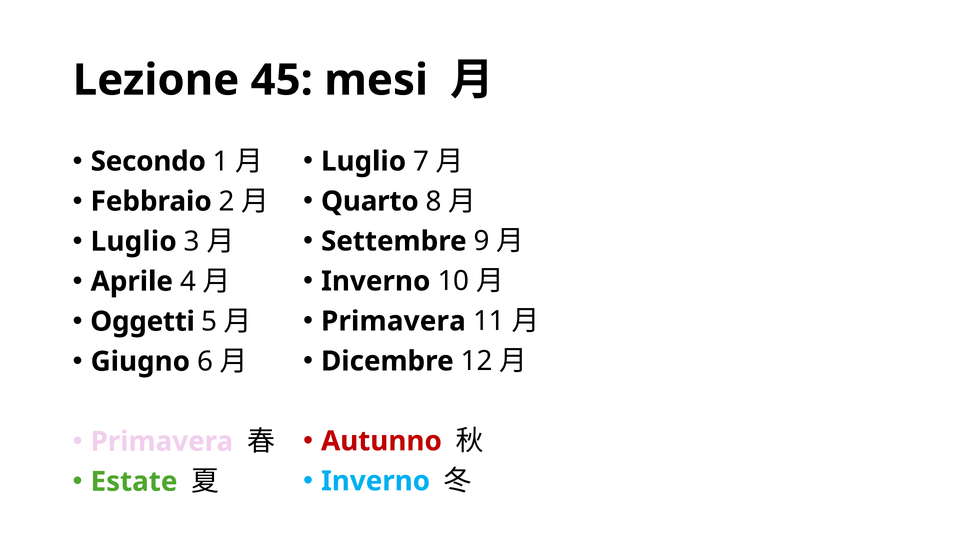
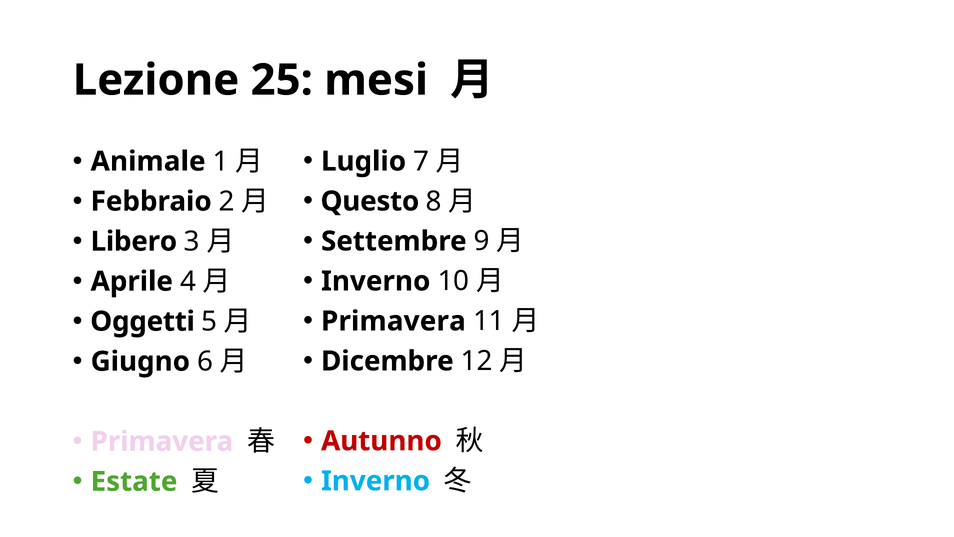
45: 45 -> 25 (282, 80)
Secondo: Secondo -> Animale (148, 161)
Quarto: Quarto -> Questo (370, 201)
Luglio: Luglio -> Libero (134, 241)
